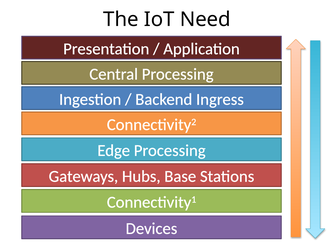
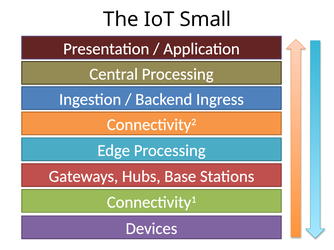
Need: Need -> Small (205, 19)
